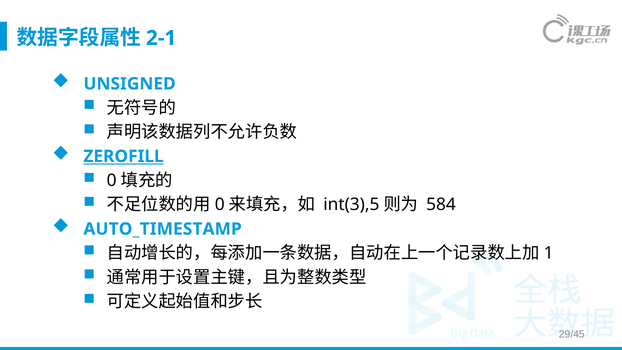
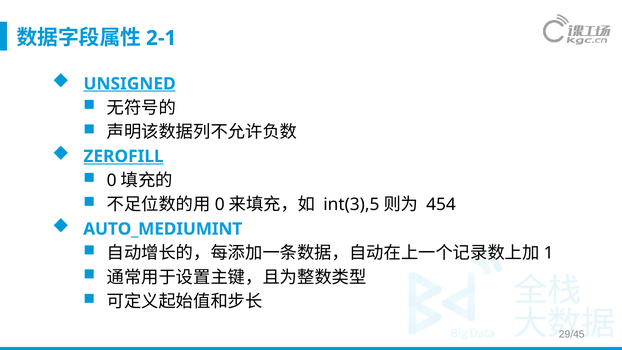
UNSIGNED underline: none -> present (130, 84)
584: 584 -> 454 (441, 205)
AUTO_TIMESTAMP: AUTO_TIMESTAMP -> AUTO_MEDIUMINT (163, 229)
